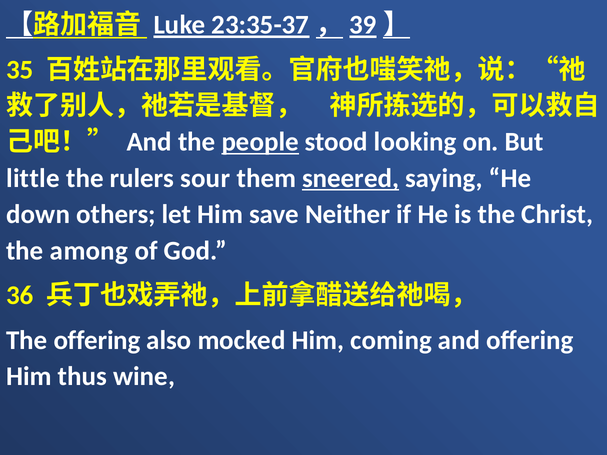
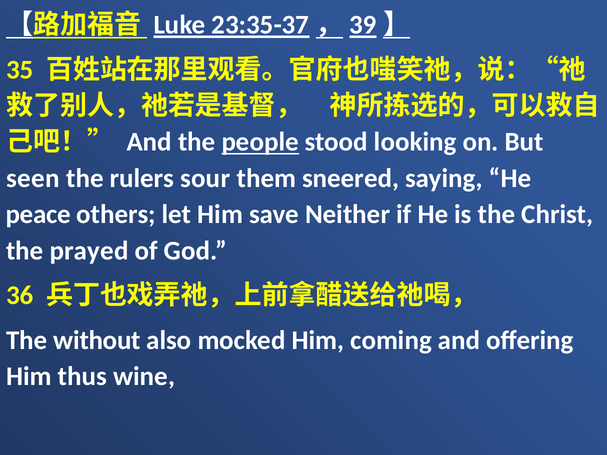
little: little -> seen (33, 178)
sneered underline: present -> none (351, 178)
down: down -> peace (38, 215)
among: among -> prayed (89, 251)
The offering: offering -> without (97, 340)
